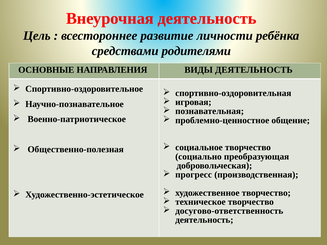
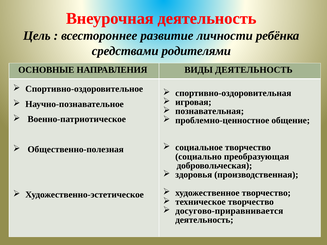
прогресс: прогресс -> здоровья (194, 175)
досугово-ответственность: досугово-ответственность -> досугово-приравнивается (229, 211)
